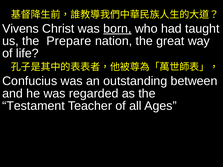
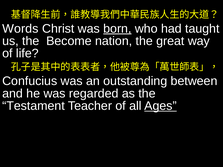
Vivens: Vivens -> Words (20, 29)
Prepare: Prepare -> Become (69, 41)
Ages underline: none -> present (160, 106)
